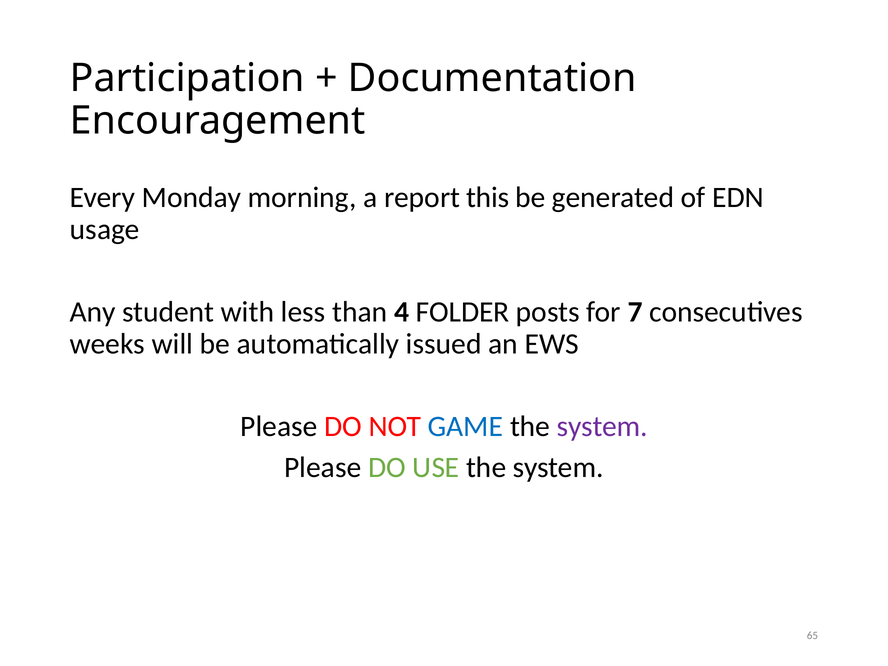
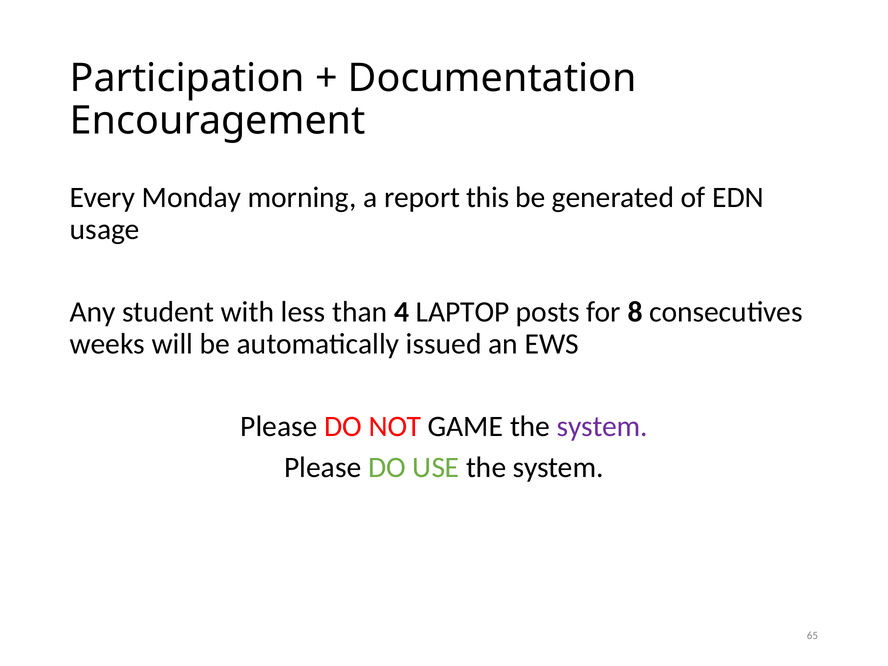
FOLDER: FOLDER -> LAPTOP (463, 312)
7: 7 -> 8 (635, 312)
GAME colour: blue -> black (465, 426)
